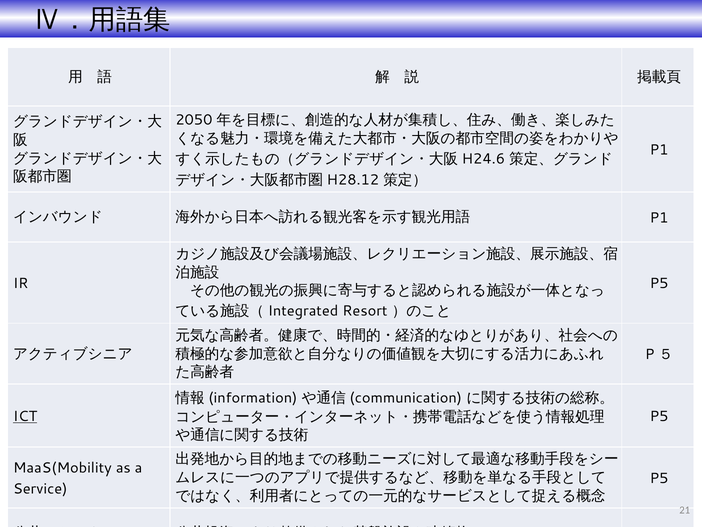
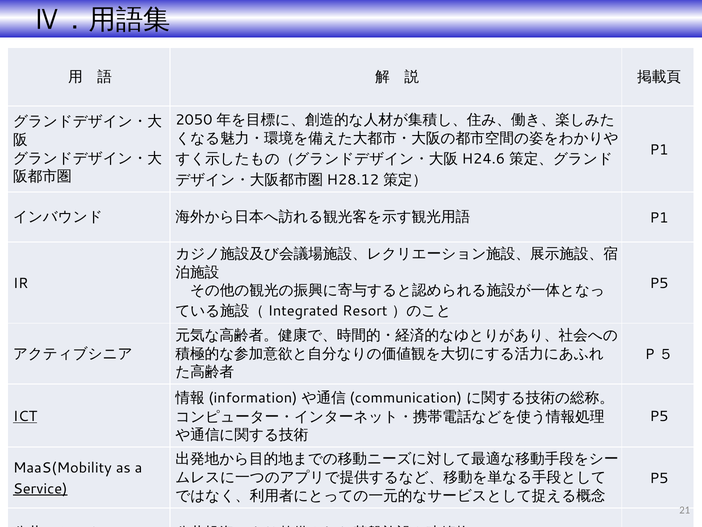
Service underline: none -> present (40, 488)
